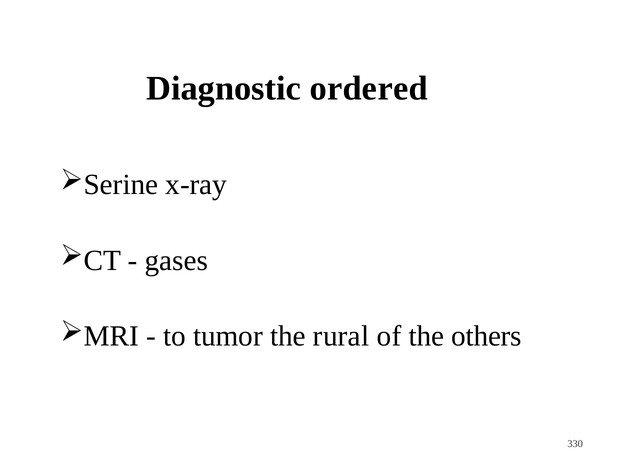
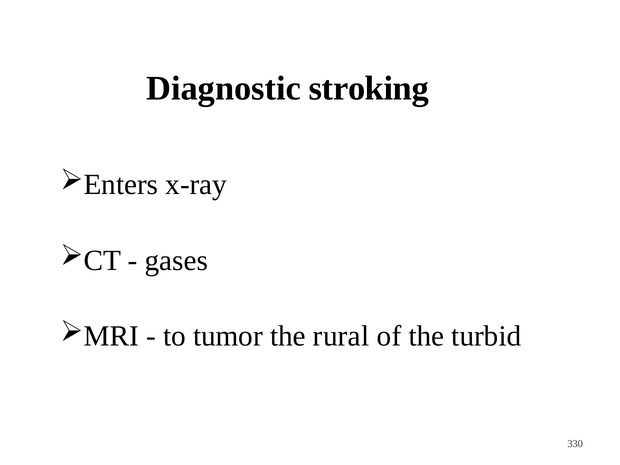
ordered: ordered -> stroking (369, 88)
Serine: Serine -> Enters (121, 185)
others: others -> turbid (486, 336)
